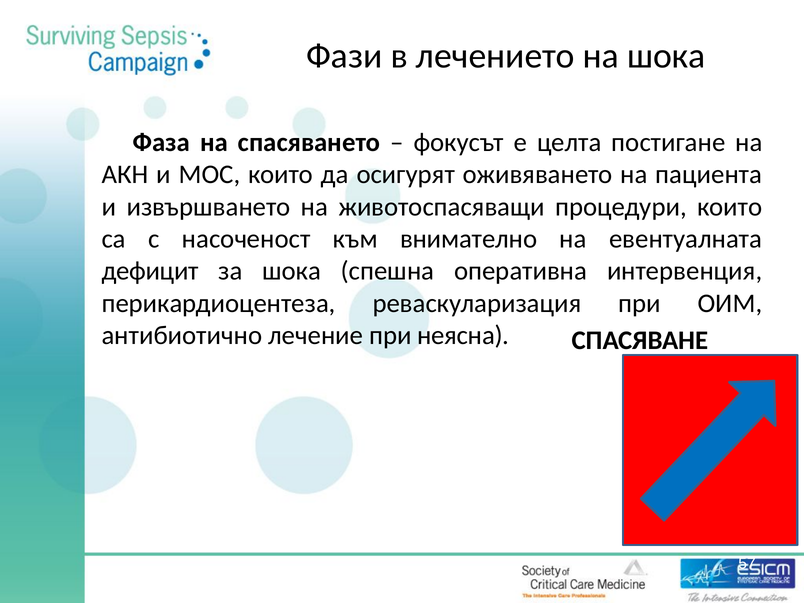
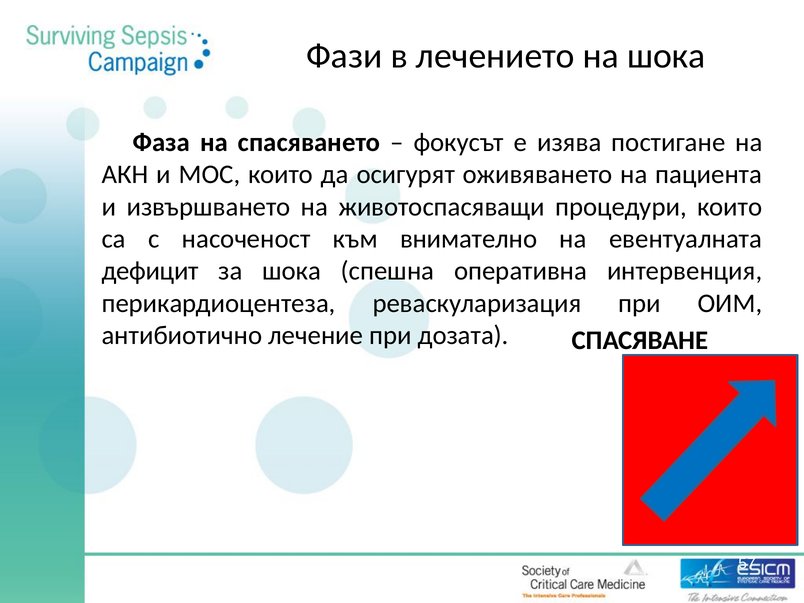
целта: целта -> изява (569, 142)
неясна: неясна -> дозата (463, 335)
